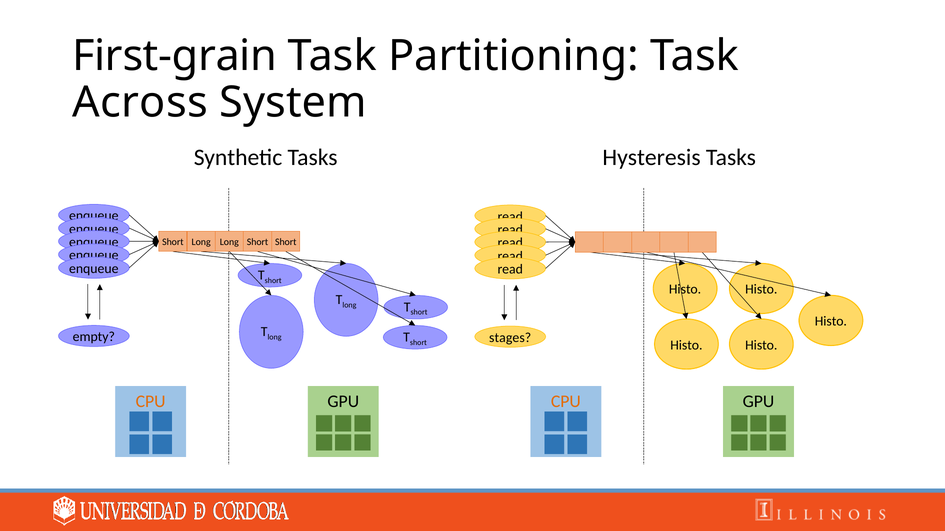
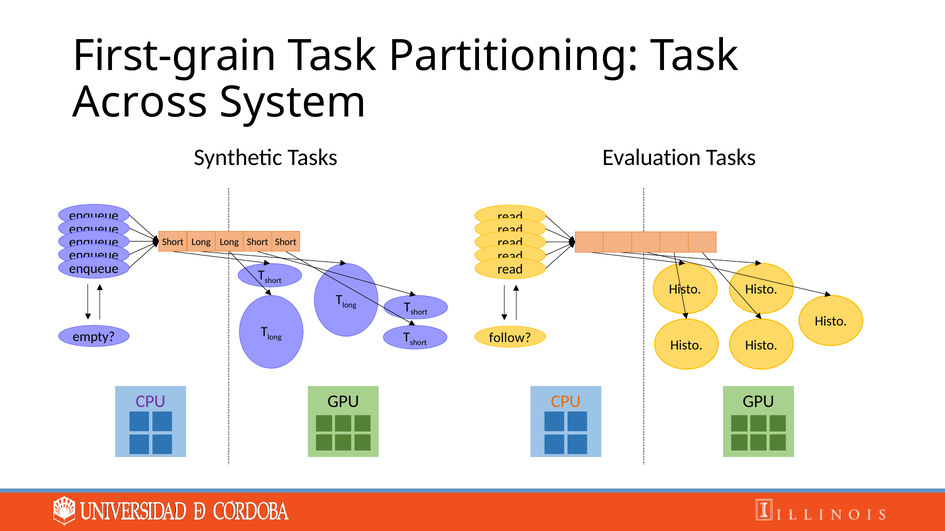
Hysteresis: Hysteresis -> Evaluation (652, 158)
stages: stages -> follow (510, 338)
CPU colour: orange -> purple (151, 402)
